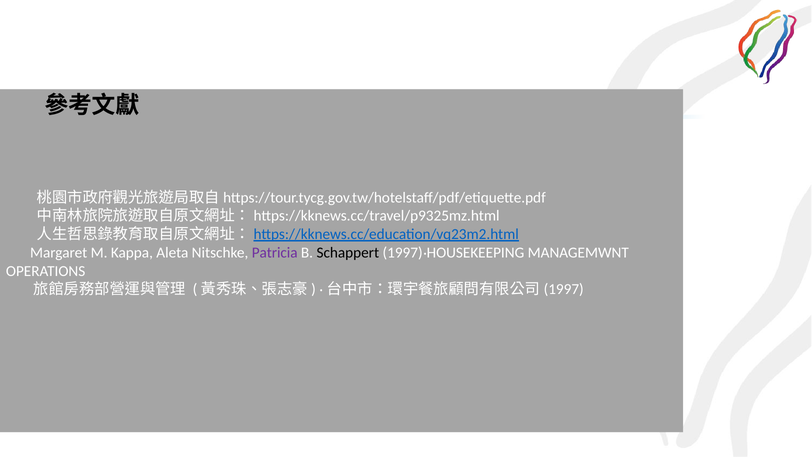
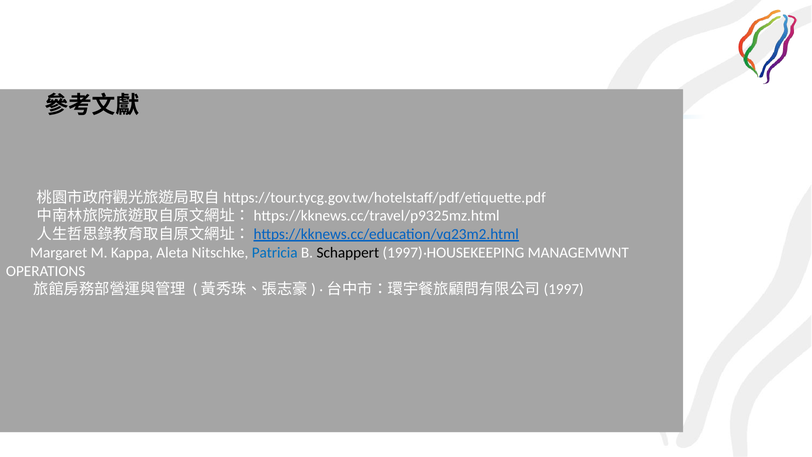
Patricia colour: purple -> blue (275, 253)
